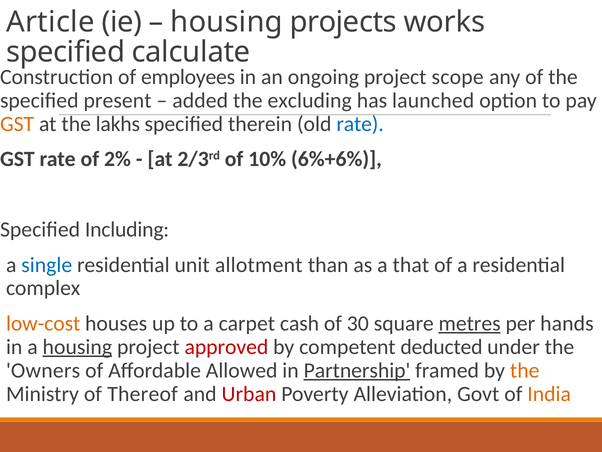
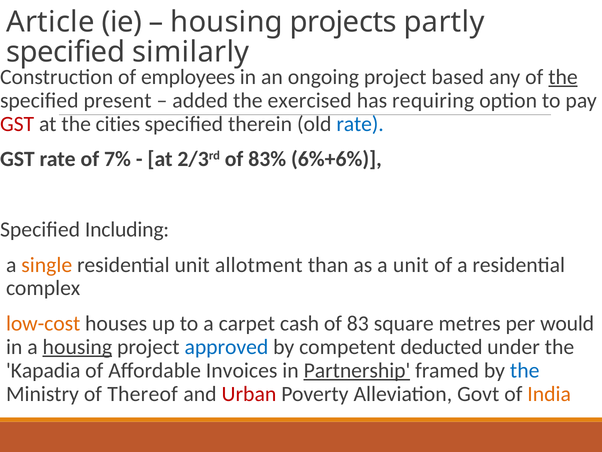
works: works -> partly (444, 22)
calculate: calculate -> similarly (191, 52)
scope: scope -> based (458, 77)
the underline: none -> present (563, 77)
excluding: excluding -> exercised (310, 100)
launched: launched -> requiring (433, 100)
GST colour: orange -> red (17, 124)
lakhs: lakhs -> cities (118, 124)
2%: 2% -> 7% (117, 159)
10%: 10% -> 83% (267, 159)
single colour: blue -> orange (47, 265)
a that: that -> unit (411, 265)
30: 30 -> 83 (358, 323)
metres underline: present -> none (470, 323)
hands: hands -> would (567, 323)
approved colour: red -> blue (226, 347)
Owners: Owners -> Kapadia (43, 370)
Allowed: Allowed -> Invoices (242, 370)
the colour: orange -> blue (525, 370)
